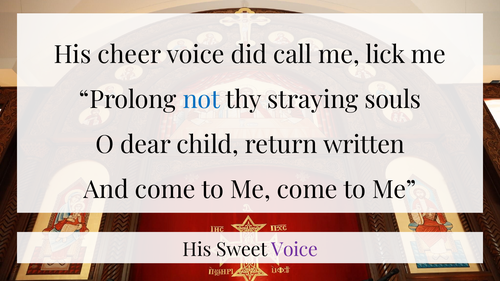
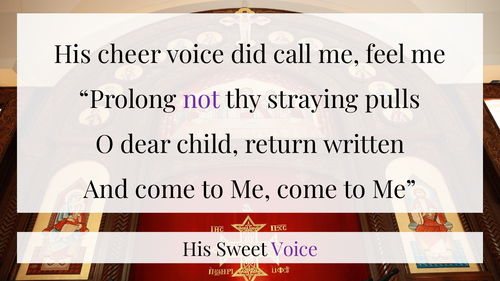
lick: lick -> feel (385, 55)
not colour: blue -> purple (201, 100)
souls: souls -> pulls (393, 100)
